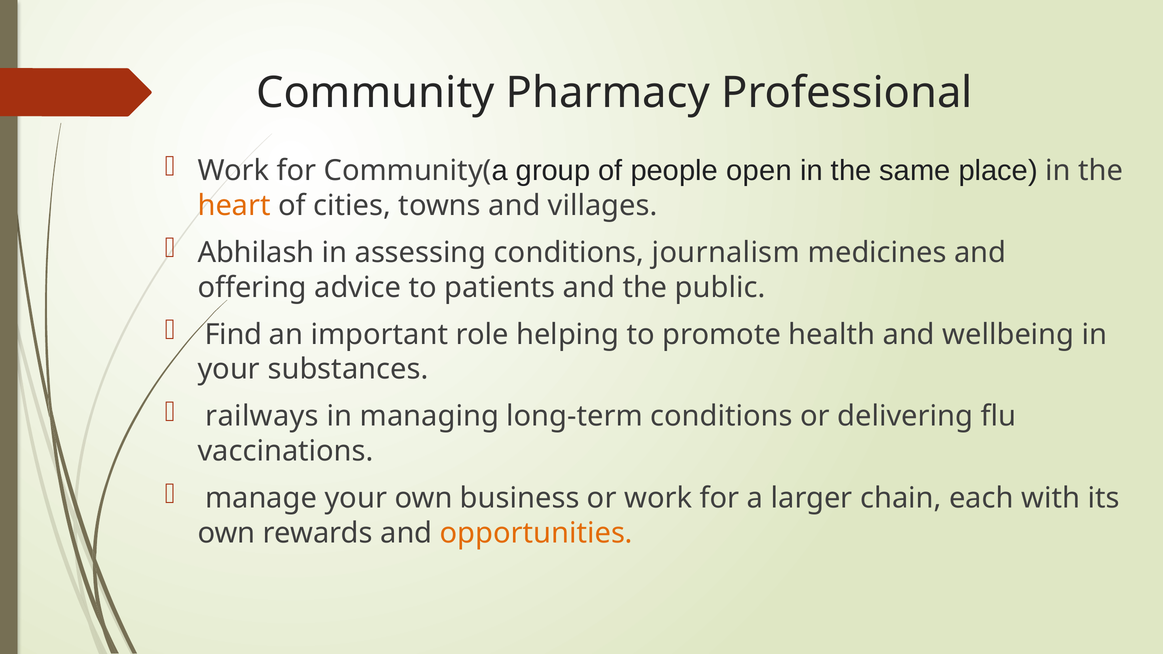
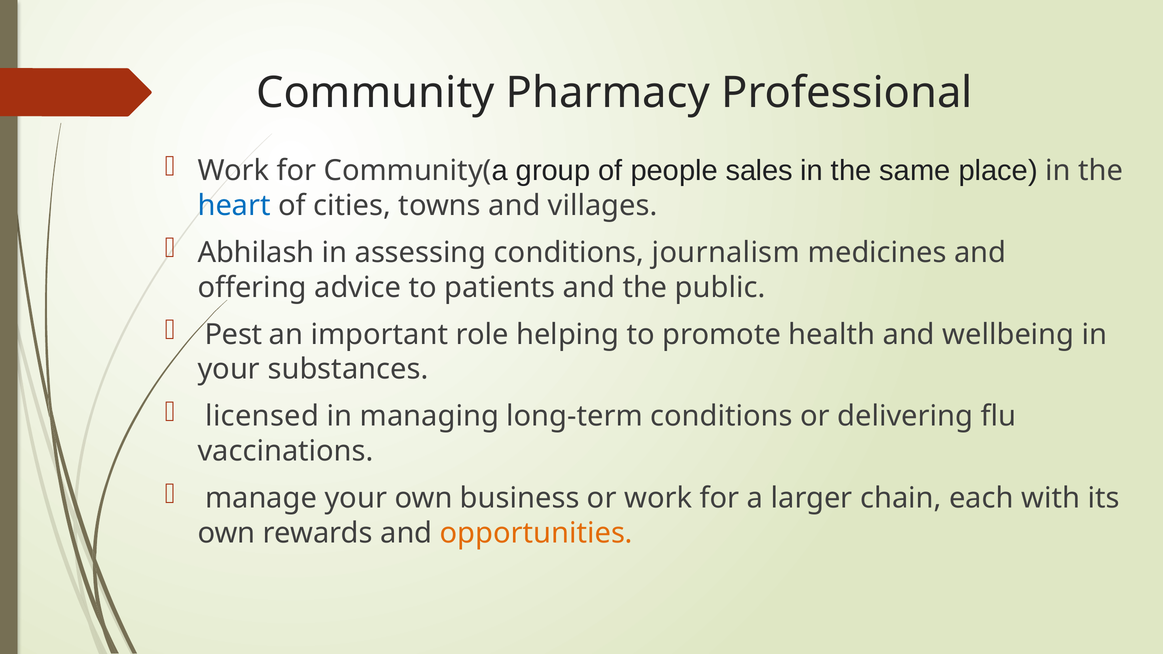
open: open -> sales (759, 171)
heart colour: orange -> blue (234, 206)
Find: Find -> Pest (233, 335)
railways: railways -> licensed (262, 416)
